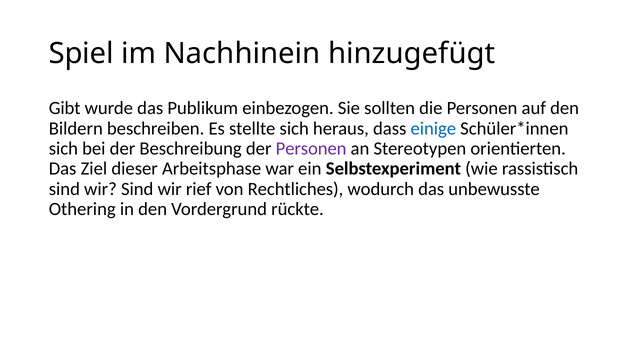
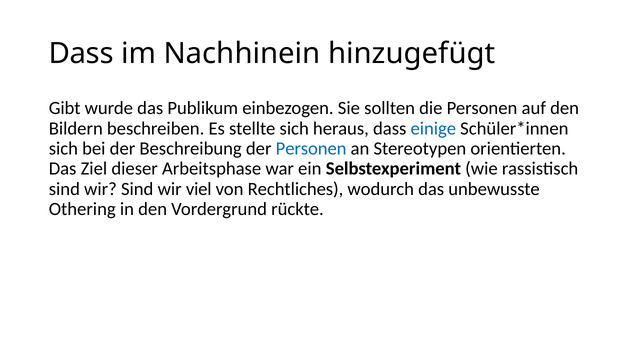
Spiel: Spiel -> Dass (81, 54)
Personen colour: purple -> blue (311, 149)
rief: rief -> viel (199, 189)
